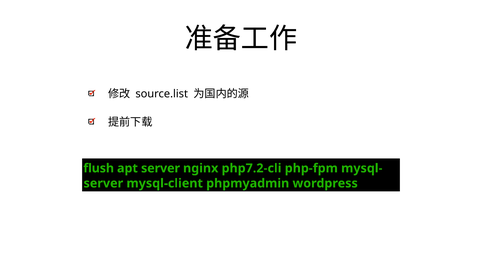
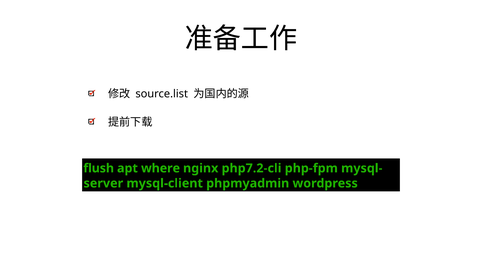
apt server: server -> where (161, 168)
